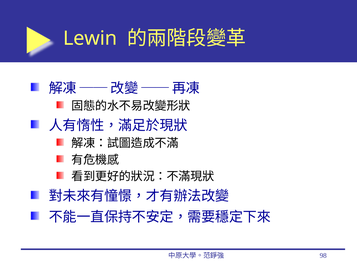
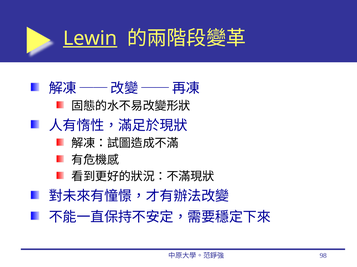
Lewin underline: none -> present (90, 39)
